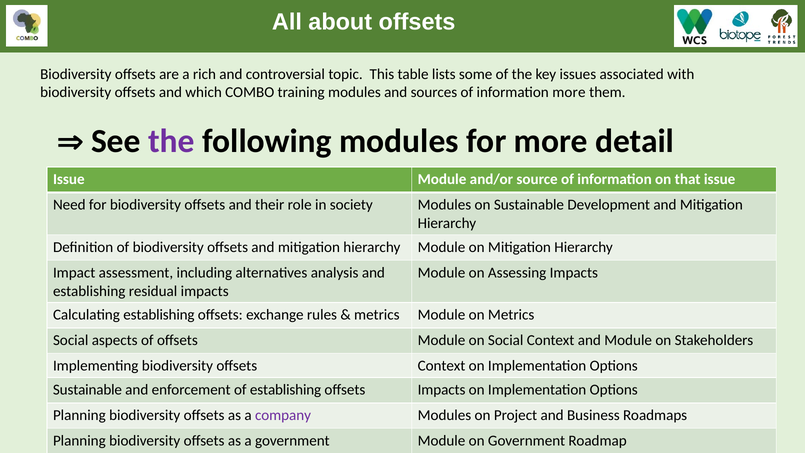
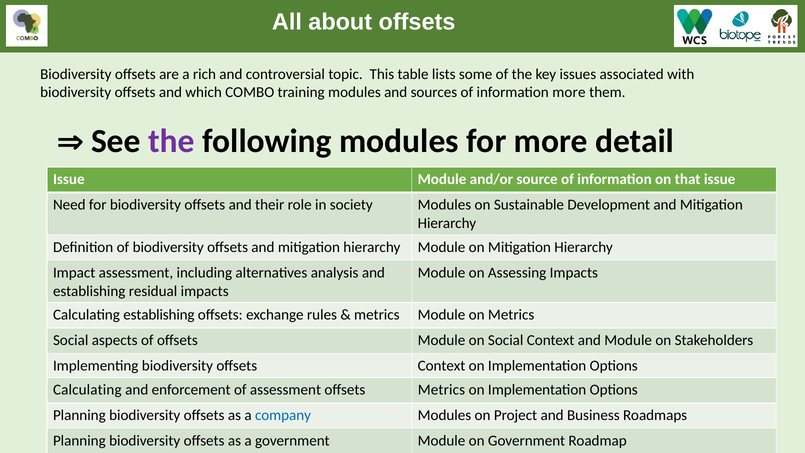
Sustainable: Sustainable -> Calculating (87, 390)
of establishing: establishing -> assessment (286, 390)
offsets Impacts: Impacts -> Metrics (441, 390)
company colour: purple -> blue (283, 415)
